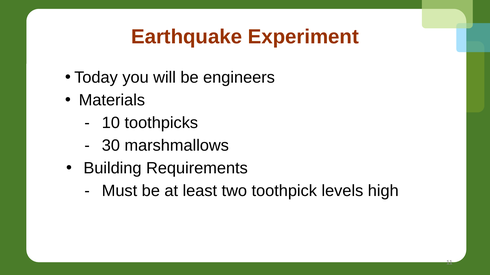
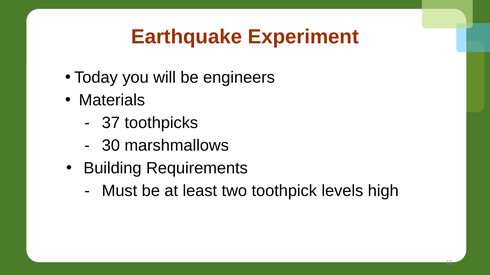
10: 10 -> 37 (111, 123)
